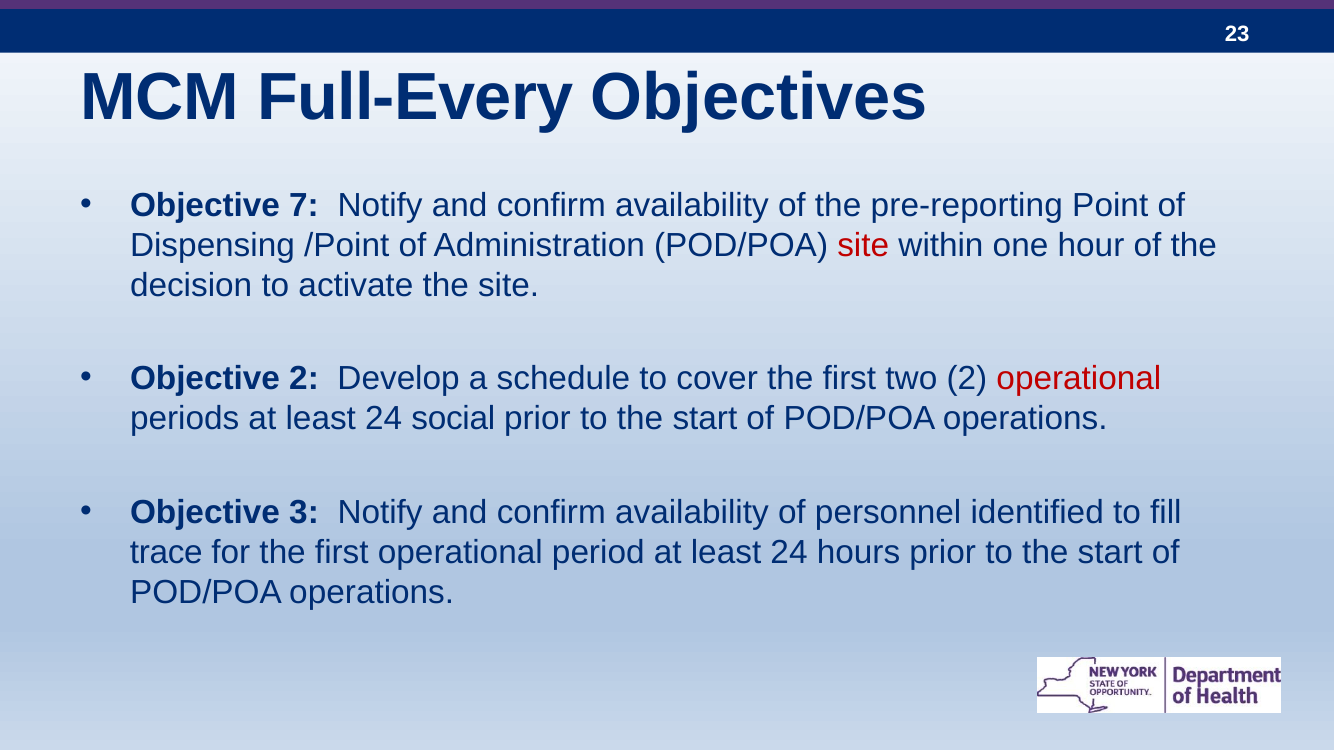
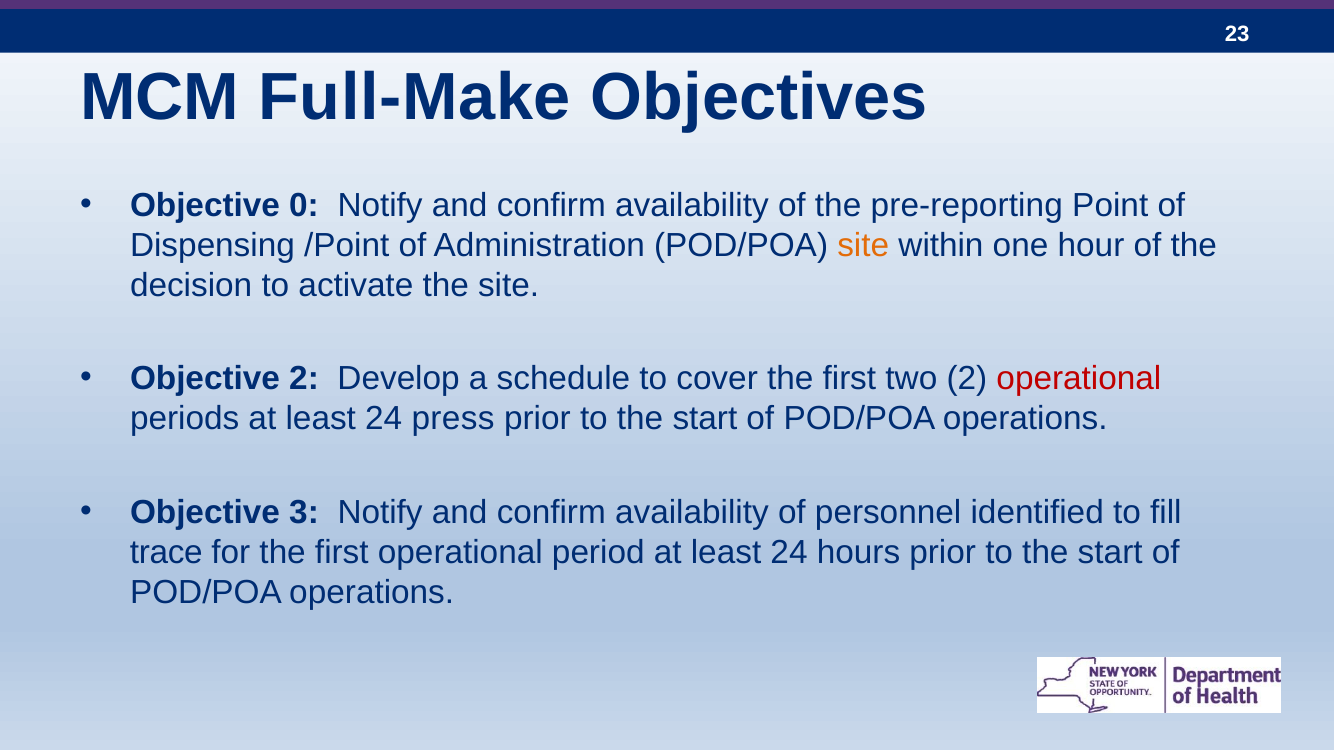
Full-Every: Full-Every -> Full-Make (415, 97)
7: 7 -> 0 (304, 205)
site colour: red -> orange (863, 246)
social: social -> press (453, 419)
